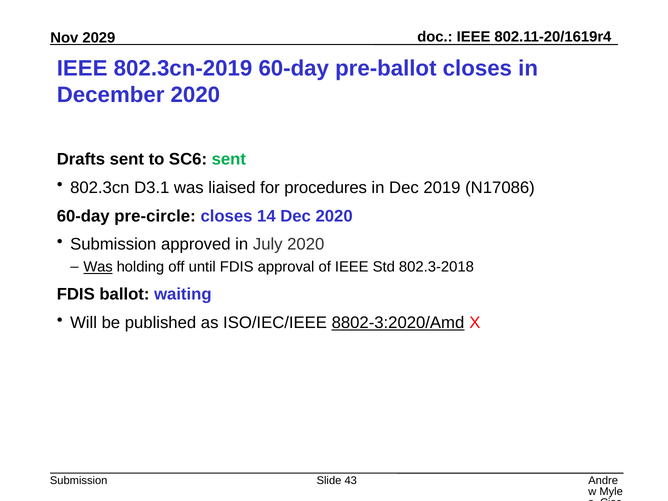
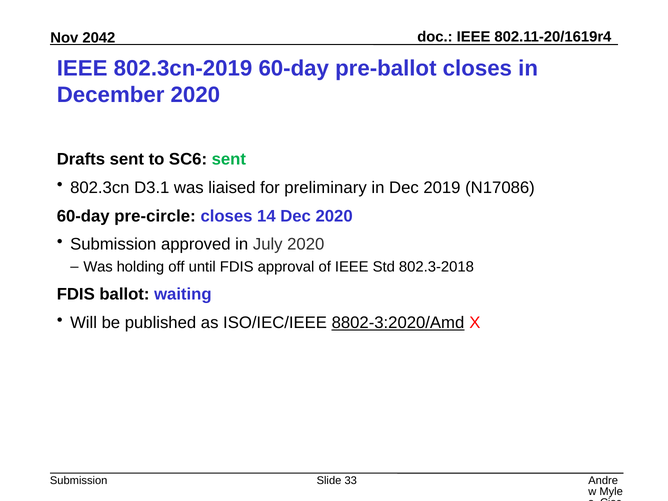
2029: 2029 -> 2042 (99, 38)
procedures: procedures -> preliminary (326, 188)
Was underline: present -> none (98, 267)
43: 43 -> 33 (351, 480)
